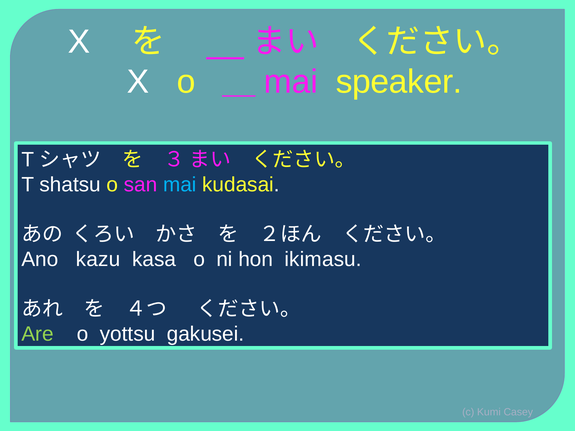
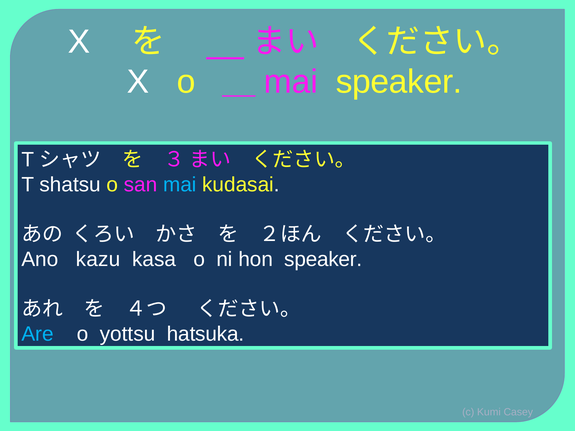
hon ikimasu: ikimasu -> speaker (323, 260)
Are colour: light green -> light blue (38, 334)
gakusei: gakusei -> hatsuka (206, 334)
